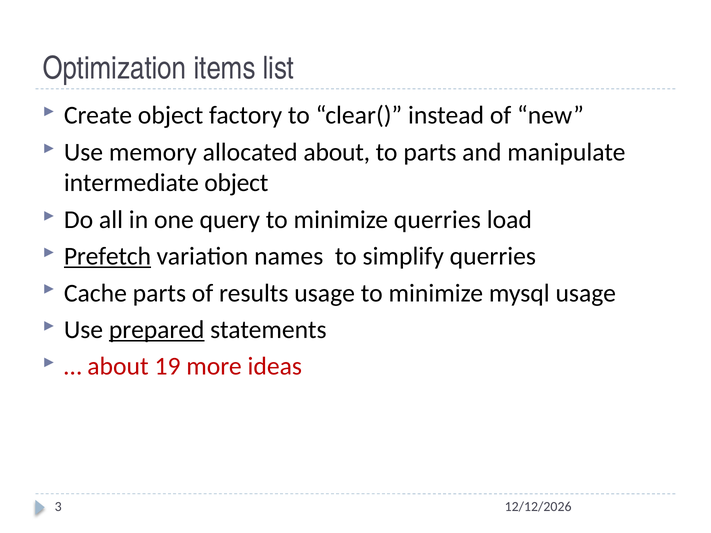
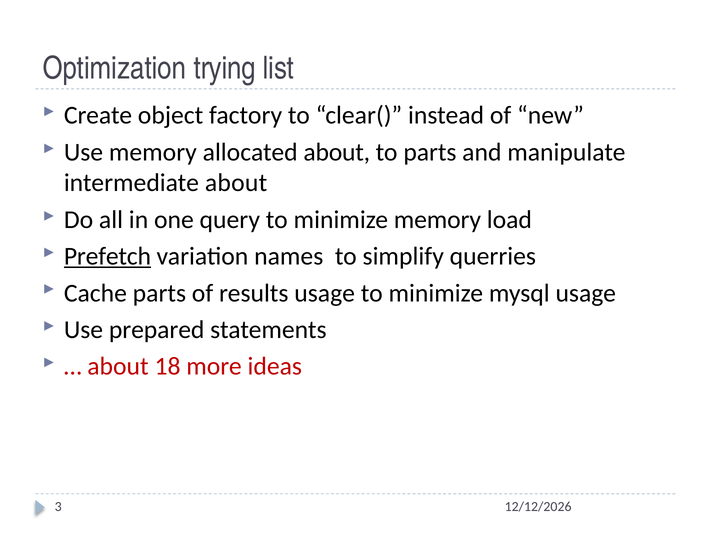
items: items -> trying (225, 69)
intermediate object: object -> about (236, 183)
minimize querries: querries -> memory (437, 220)
prepared underline: present -> none (157, 330)
19: 19 -> 18 (168, 367)
